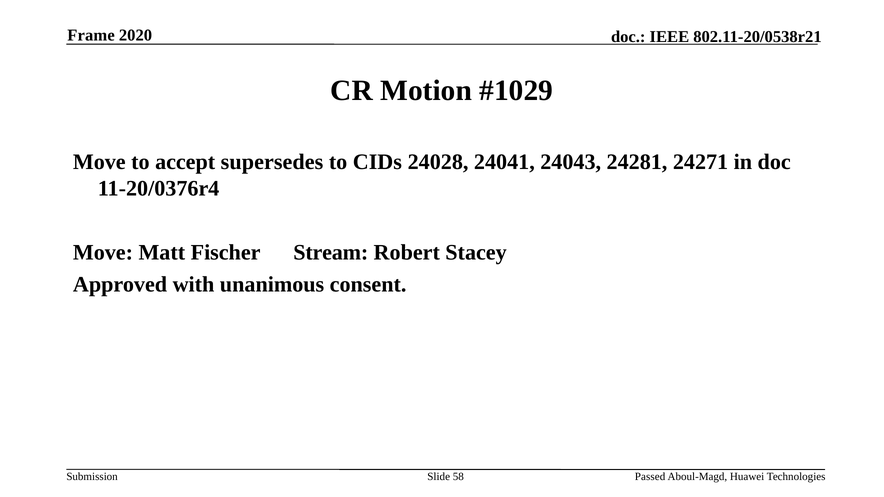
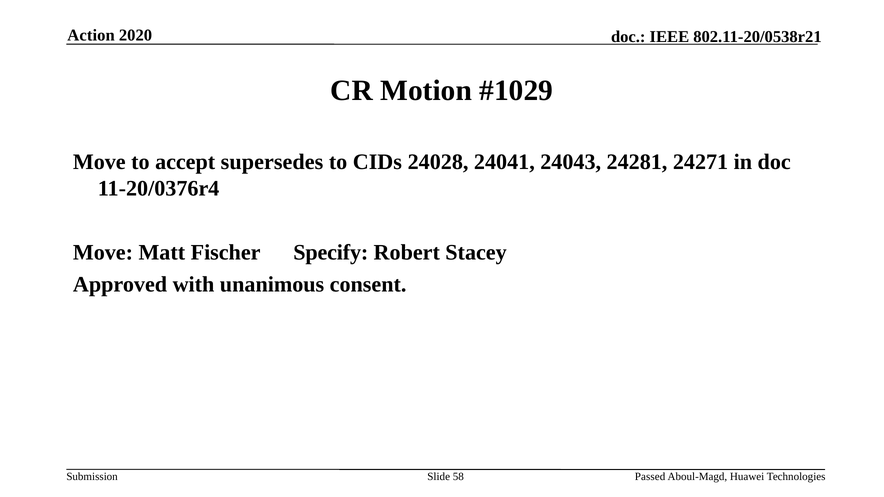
Frame: Frame -> Action (91, 35)
Stream: Stream -> Specify (331, 252)
